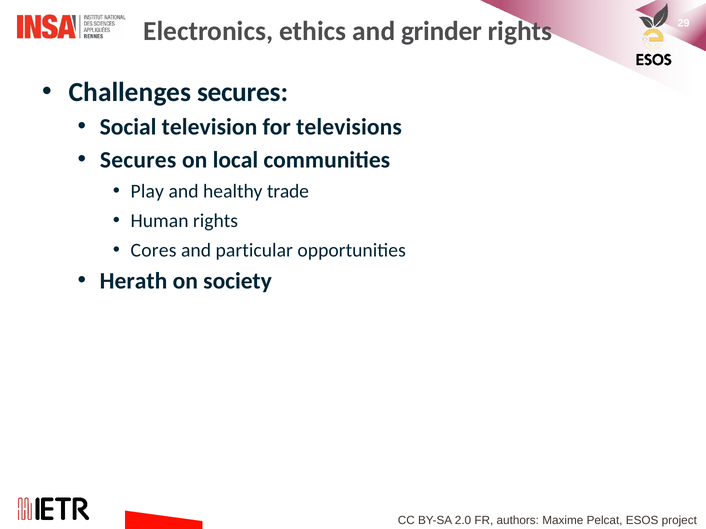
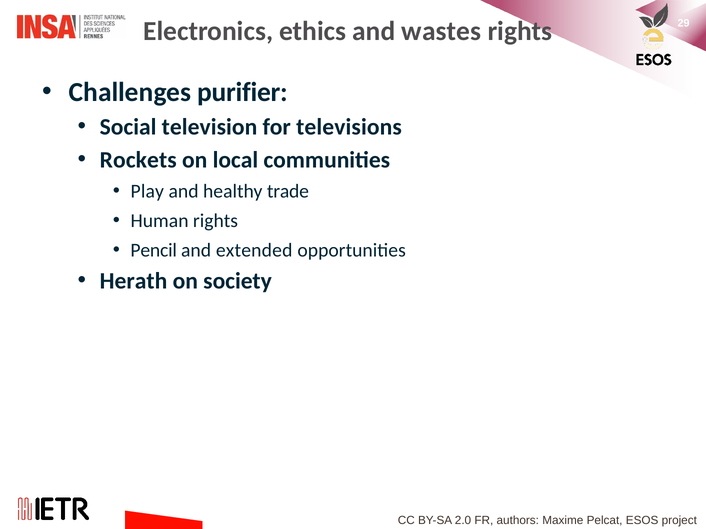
grinder: grinder -> wastes (441, 31)
Challenges secures: secures -> purifier (243, 92)
Secures: Secures -> Rockets (138, 160)
Cores: Cores -> Pencil (154, 250)
particular: particular -> extended (254, 250)
